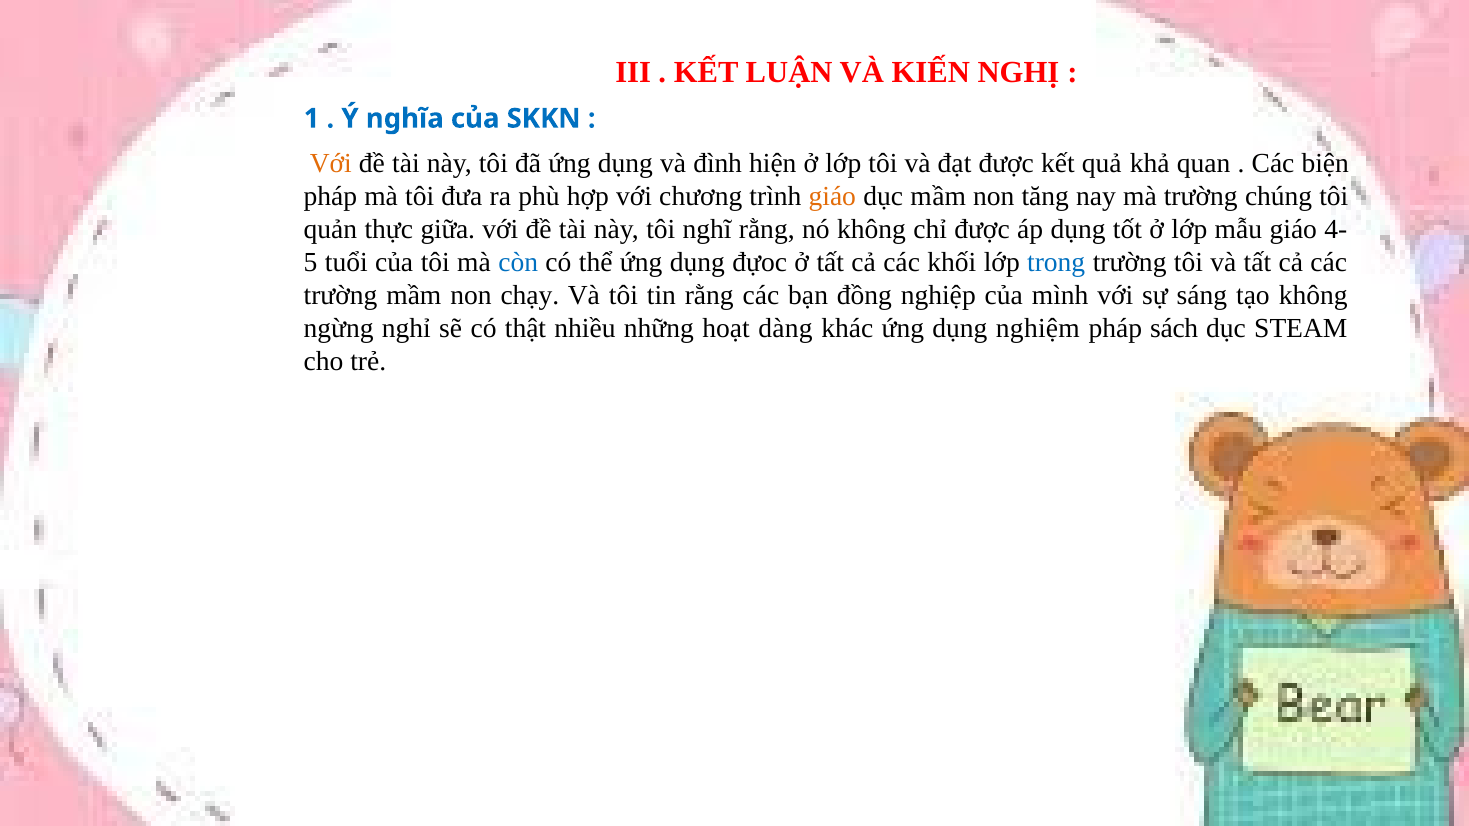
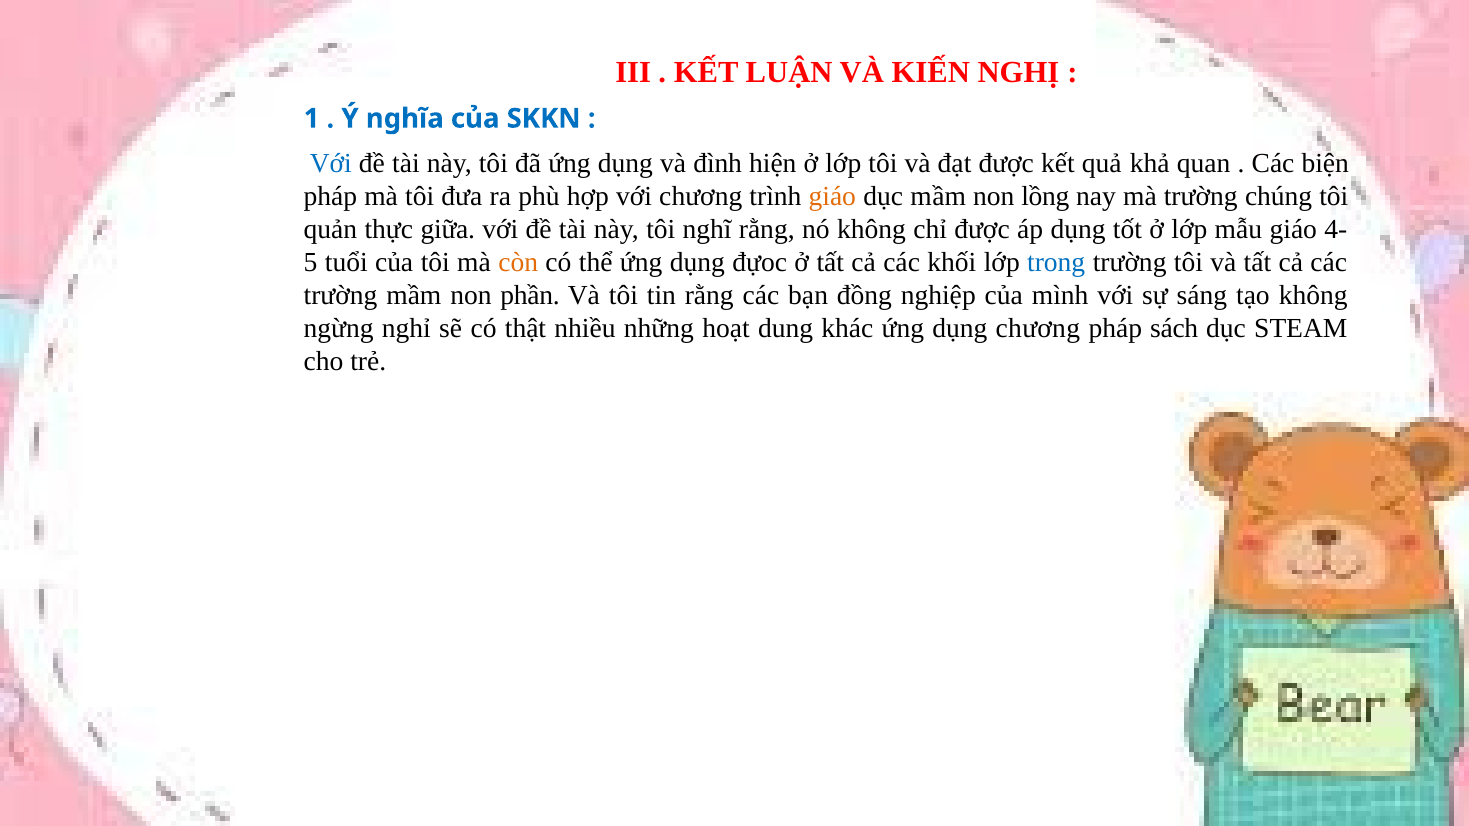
Với colour: orange -> blue (331, 163)
tăng: tăng -> lồng (1045, 196)
còn colour: blue -> orange (518, 262)
chạy: chạy -> phần (530, 295)
dàng: dàng -> dung (786, 328)
dụng nghiệm: nghiệm -> chương (1038, 328)
